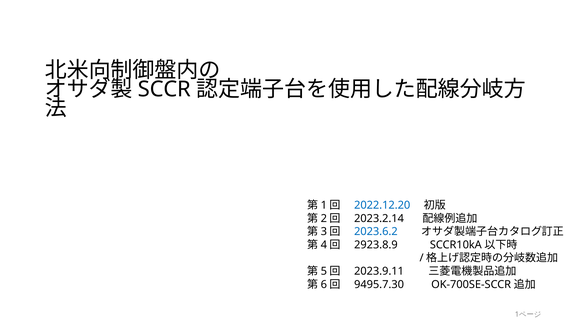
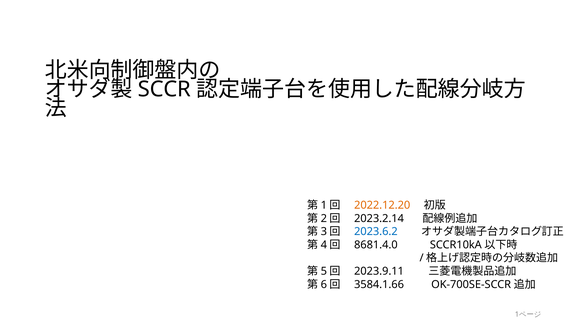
2022.12.20 colour: blue -> orange (382, 205)
2923.8.9: 2923.8.9 -> 8681.4.0 (376, 245)
9495.7.30: 9495.7.30 -> 3584.1.66 (379, 284)
